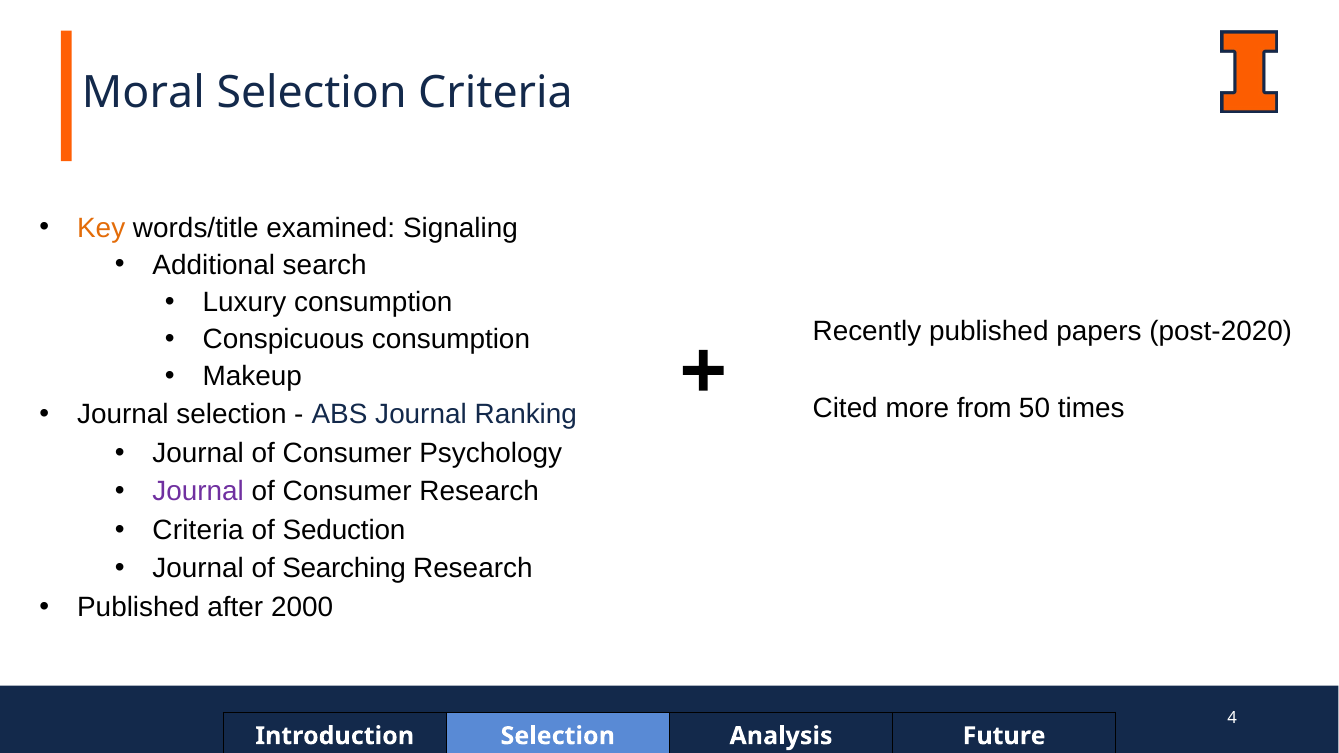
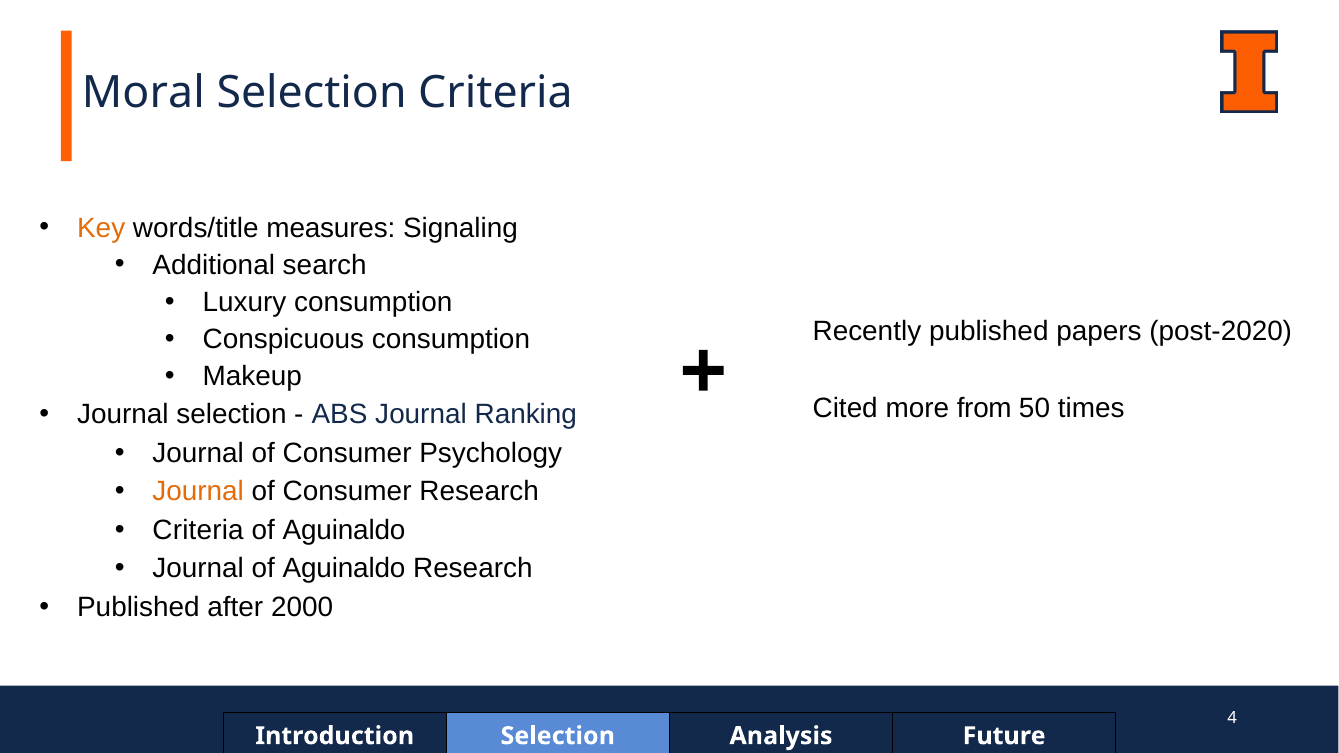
examined: examined -> measures (331, 228)
Journal colour: purple -> orange (198, 492)
Seduction: Seduction -> Aguinaldo (344, 530)
Journal of Searching: Searching -> Aguinaldo (344, 569)
